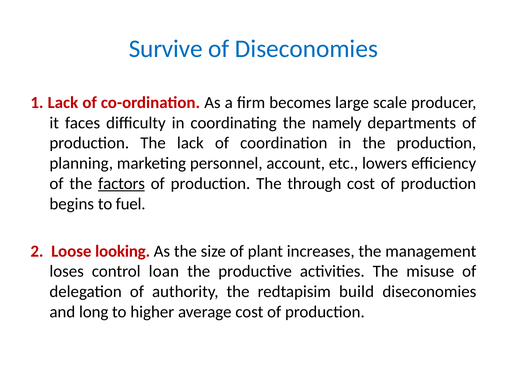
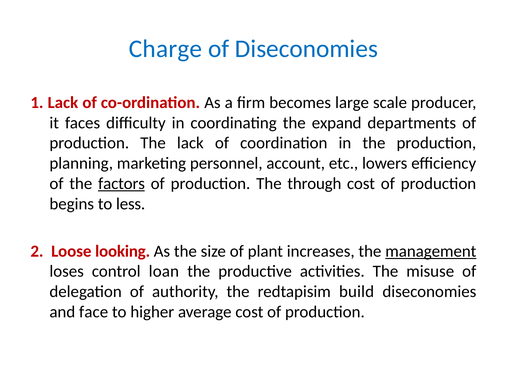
Survive: Survive -> Charge (166, 49)
namely: namely -> expand (337, 123)
fuel: fuel -> less (131, 204)
management underline: none -> present (431, 251)
long: long -> face (94, 312)
